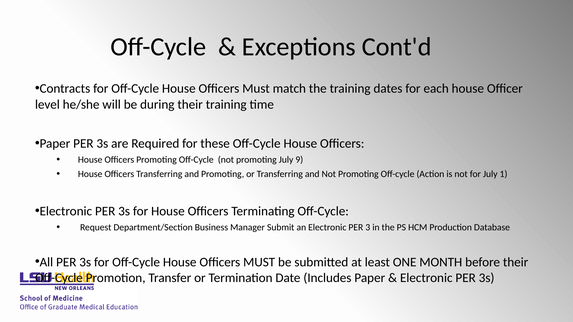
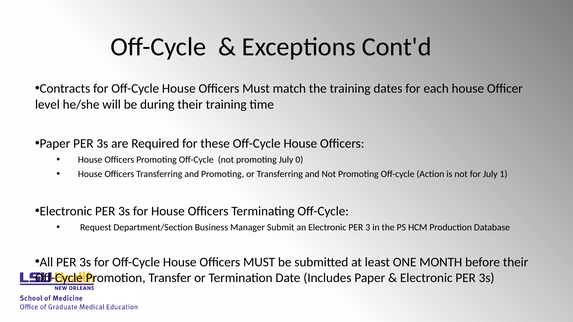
9: 9 -> 0 (299, 160)
